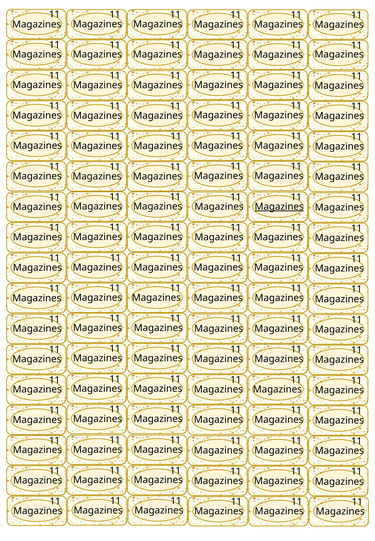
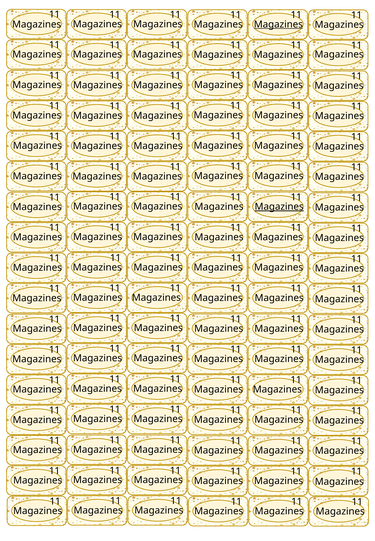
Magazines underline: none -> present (278, 24)
